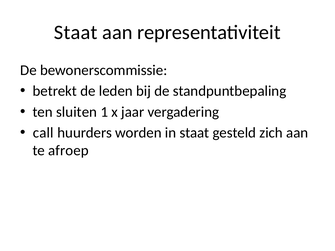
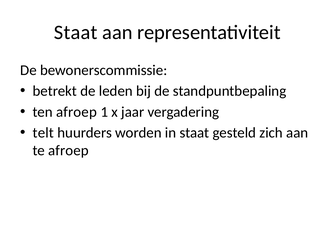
ten sluiten: sluiten -> afroep (77, 112)
call: call -> telt (43, 133)
